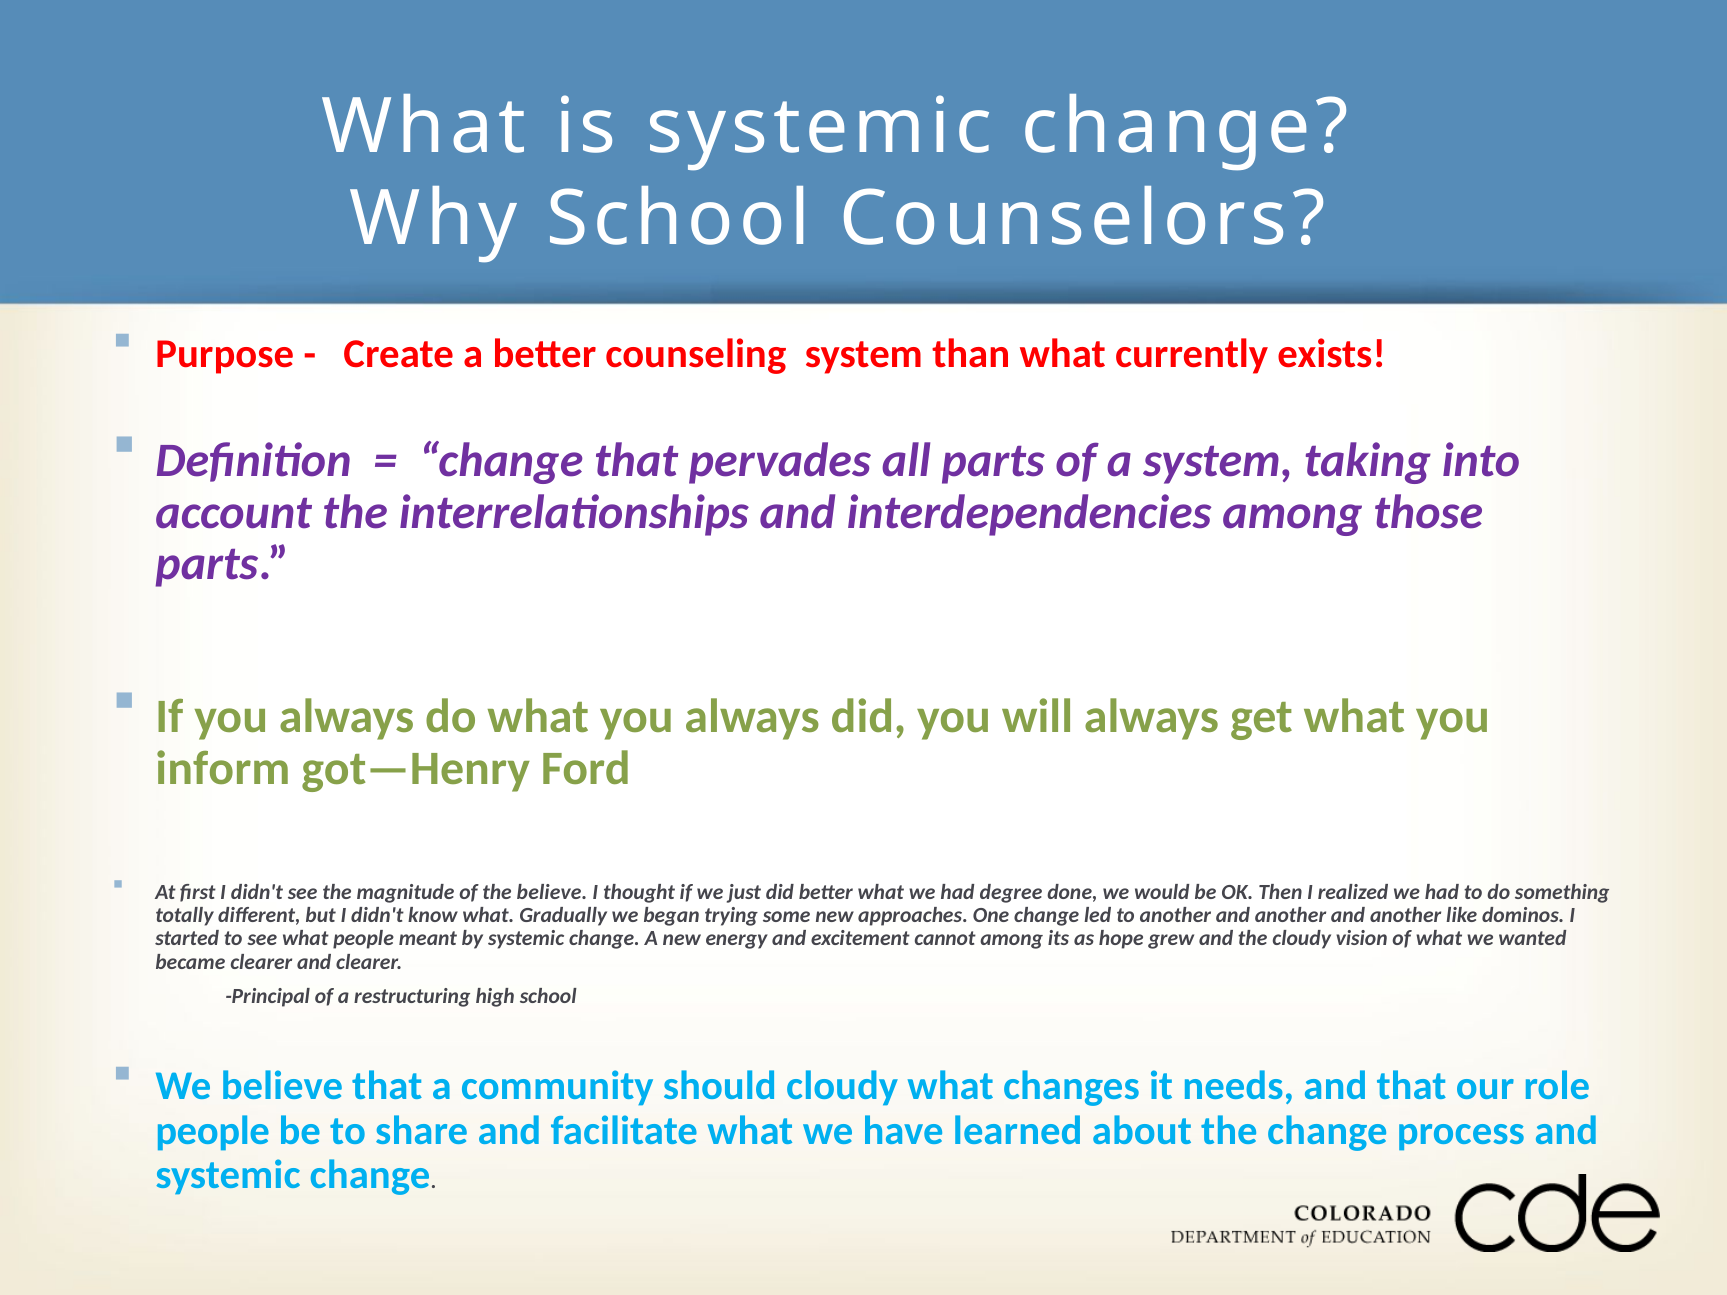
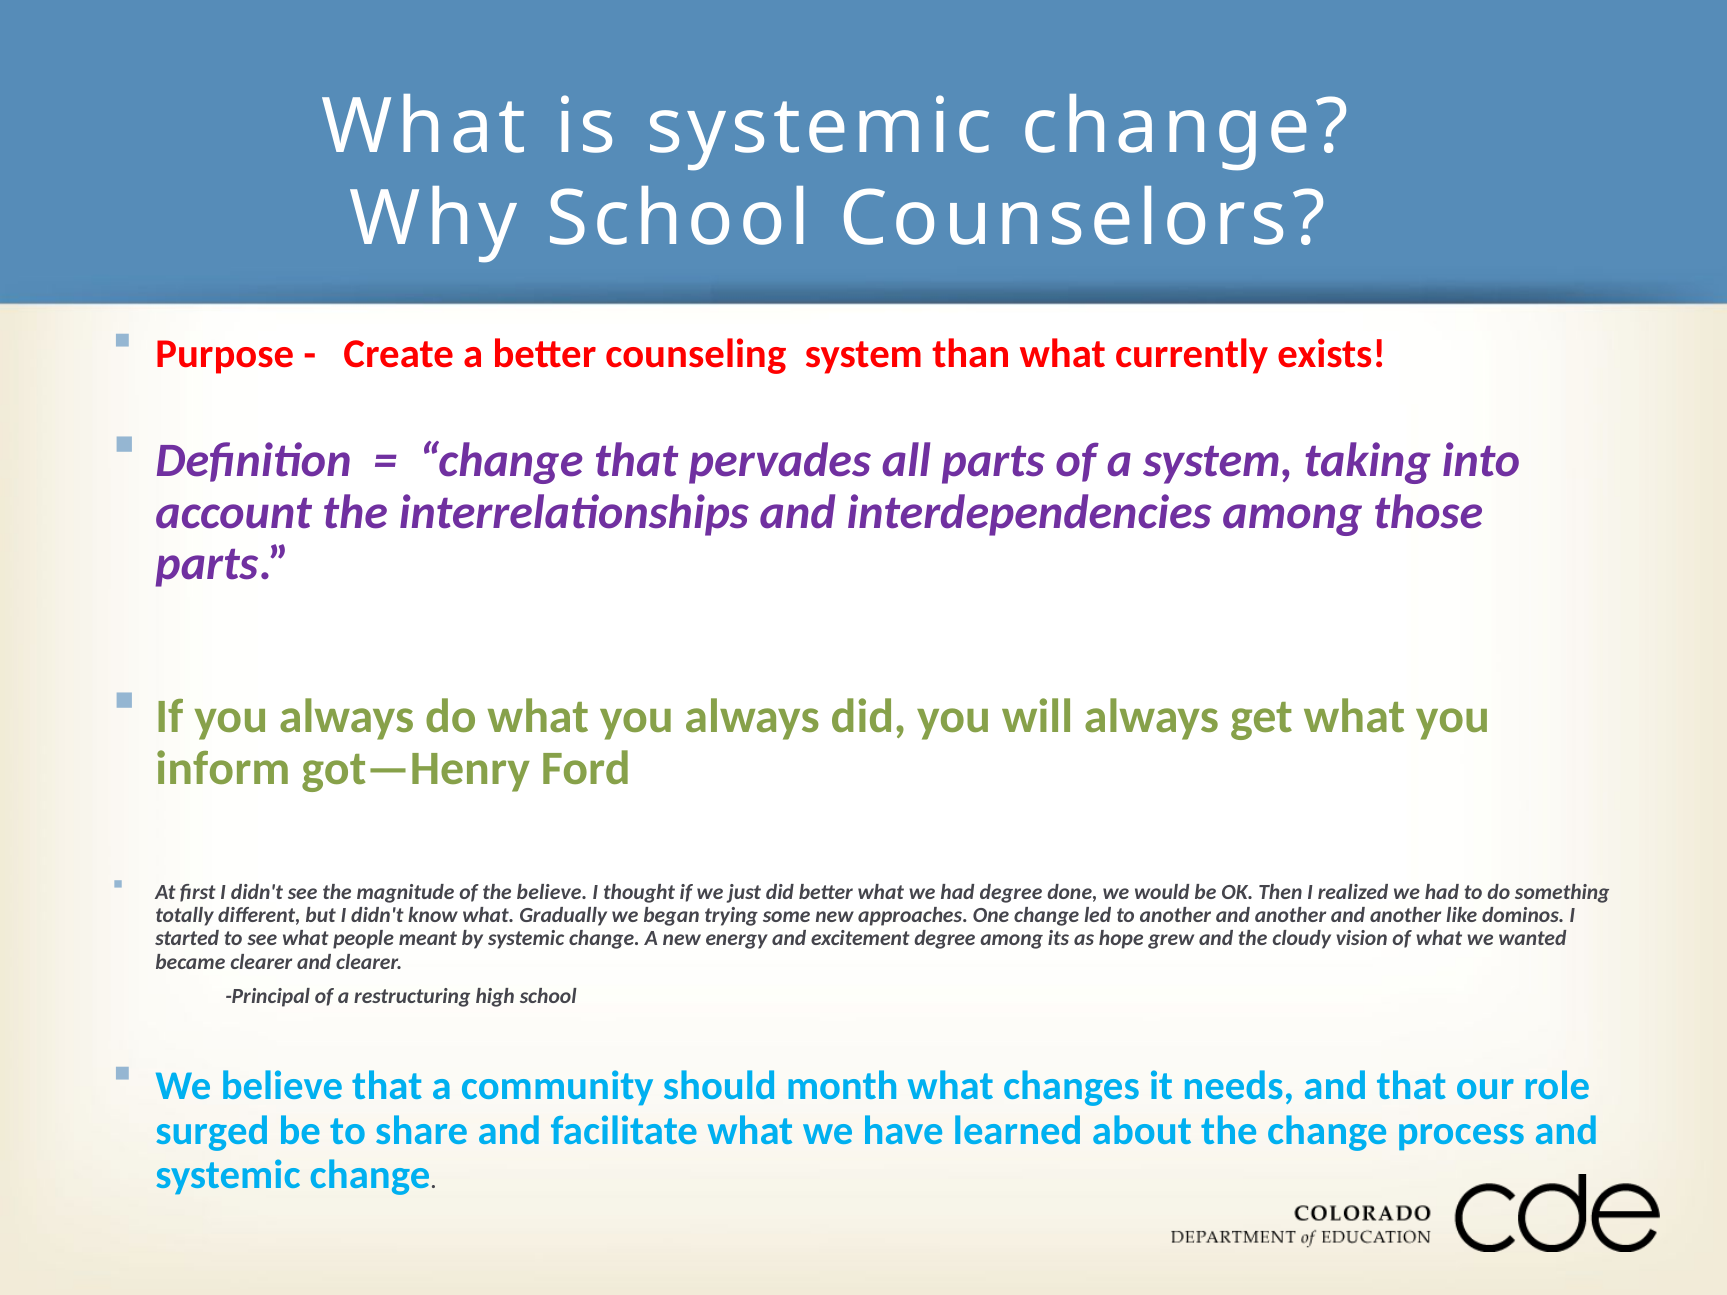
excitement cannot: cannot -> degree (945, 939)
should cloudy: cloudy -> month (842, 1087)
people: people -> surged (212, 1131)
